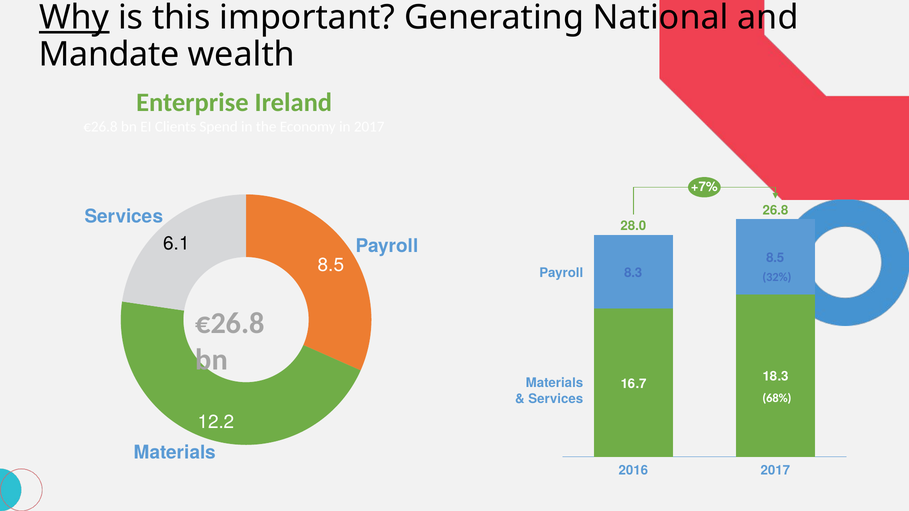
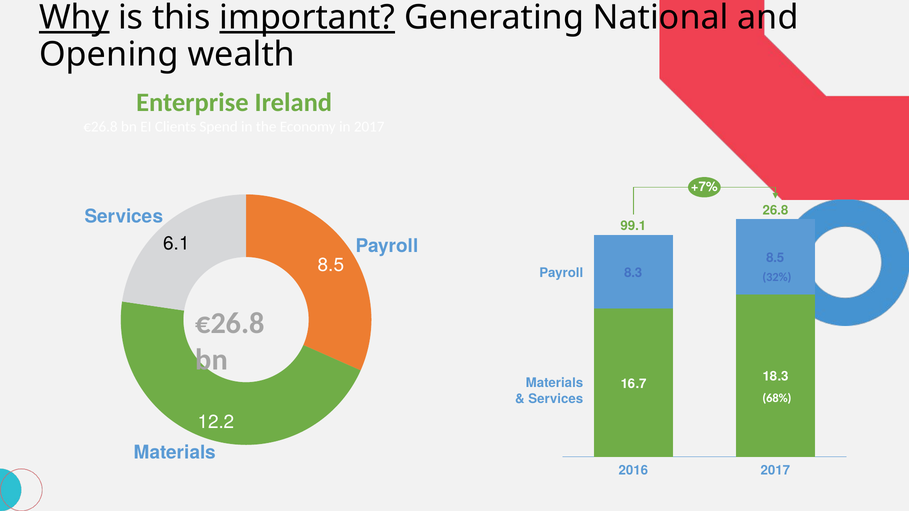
important underline: none -> present (307, 18)
Mandate: Mandate -> Opening (109, 54)
28.0: 28.0 -> 99.1 (633, 226)
